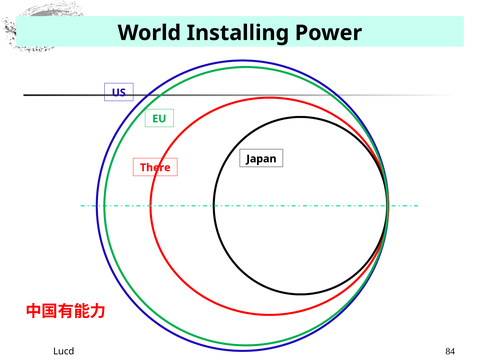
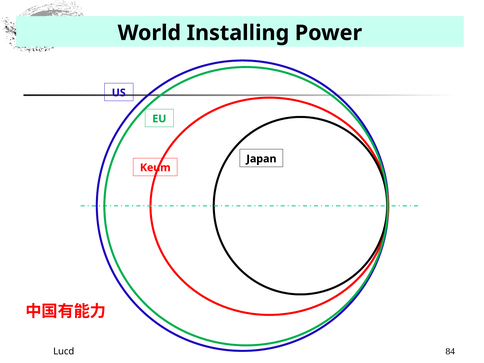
There: There -> Keum (155, 168)
